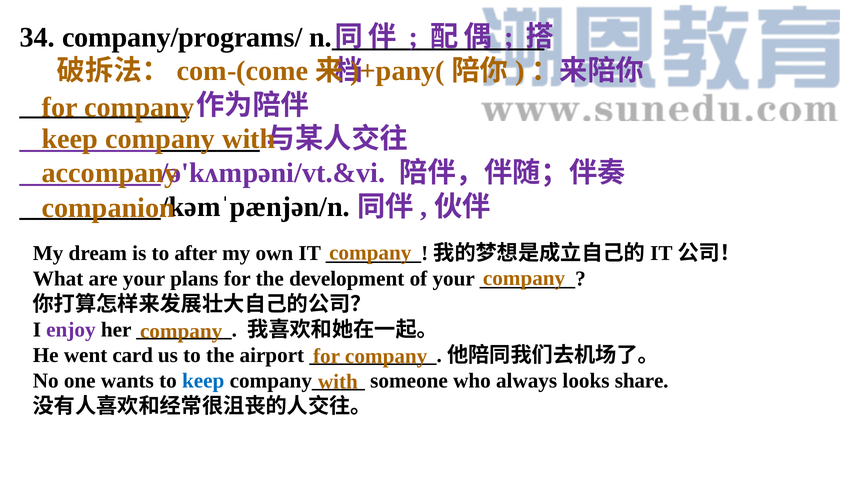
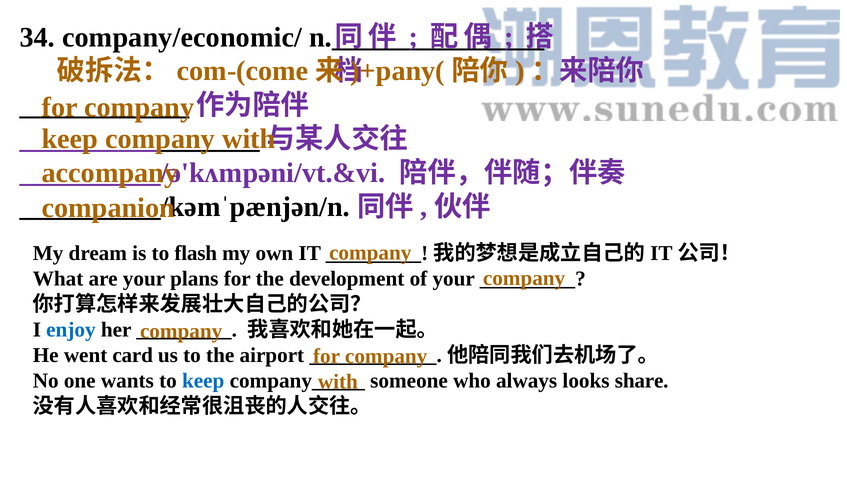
company/programs/: company/programs/ -> company/economic/ (182, 37)
after: after -> flash (196, 253)
enjoy colour: purple -> blue (71, 329)
